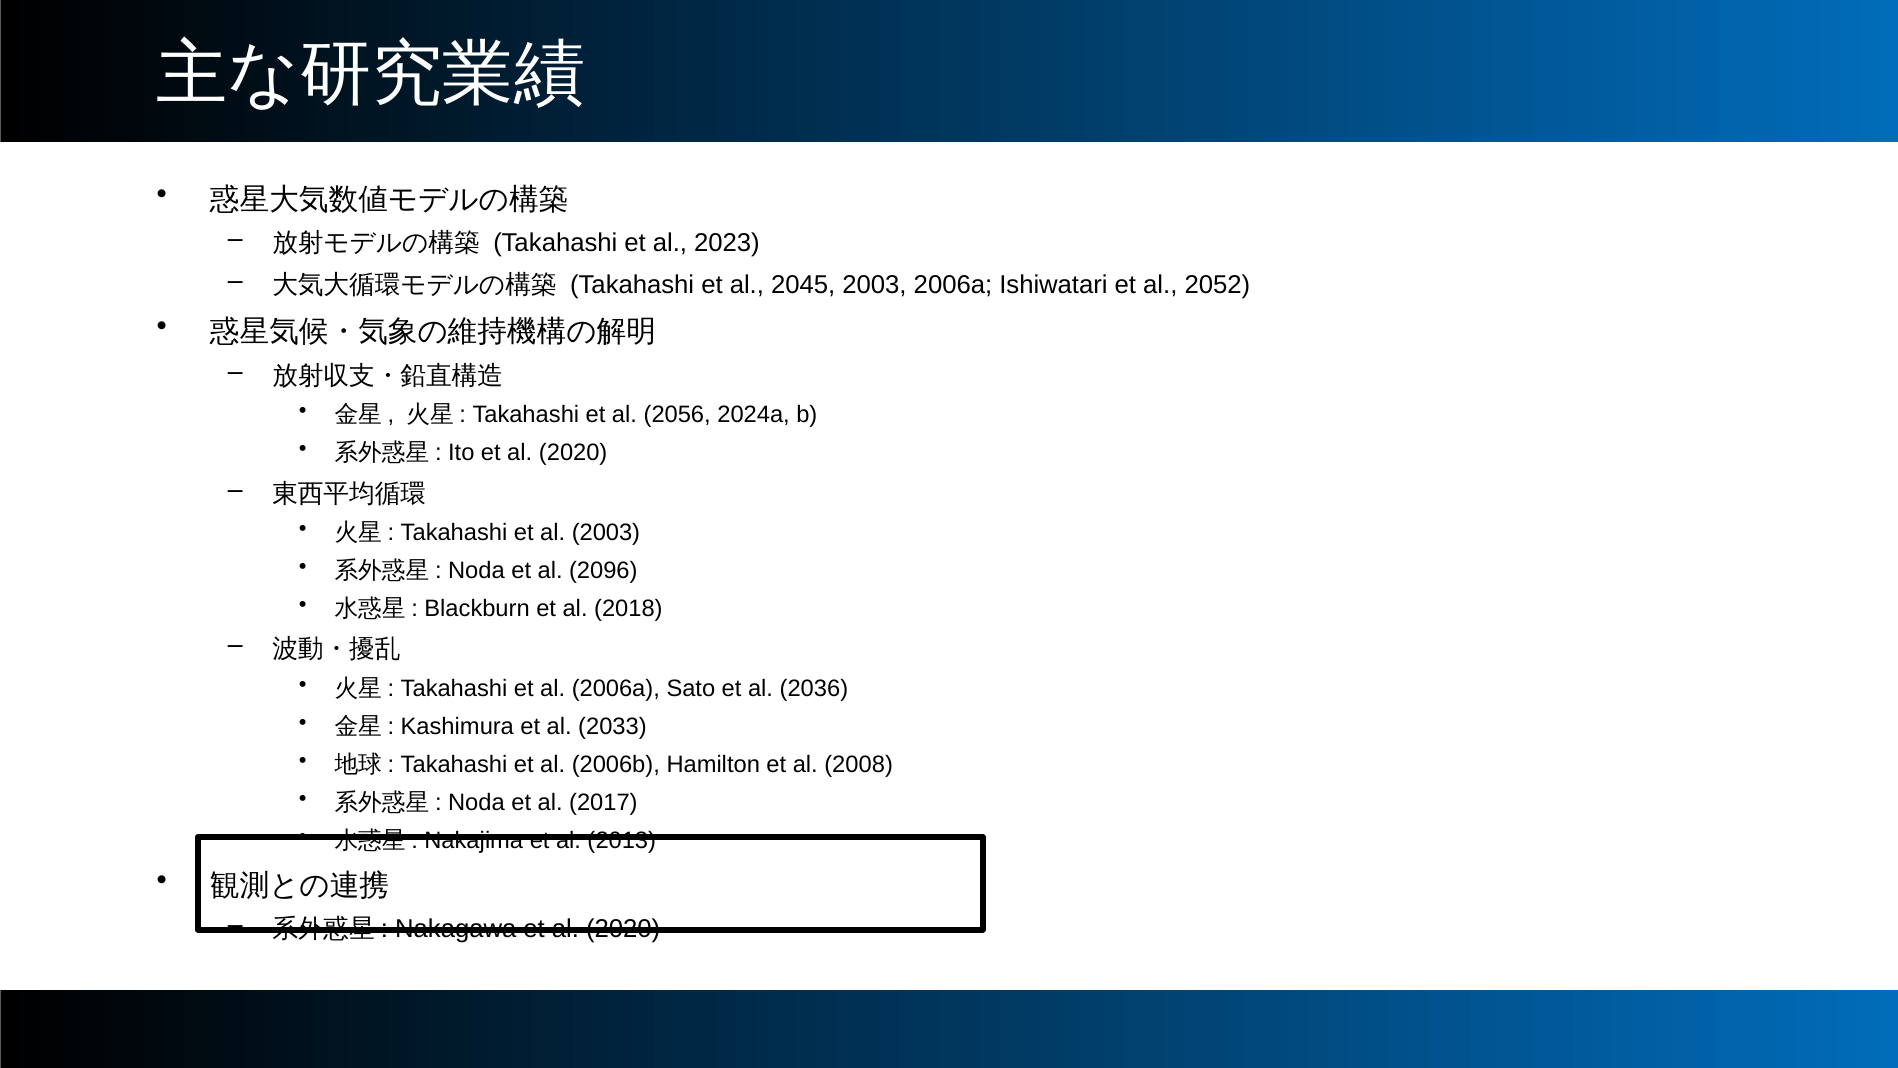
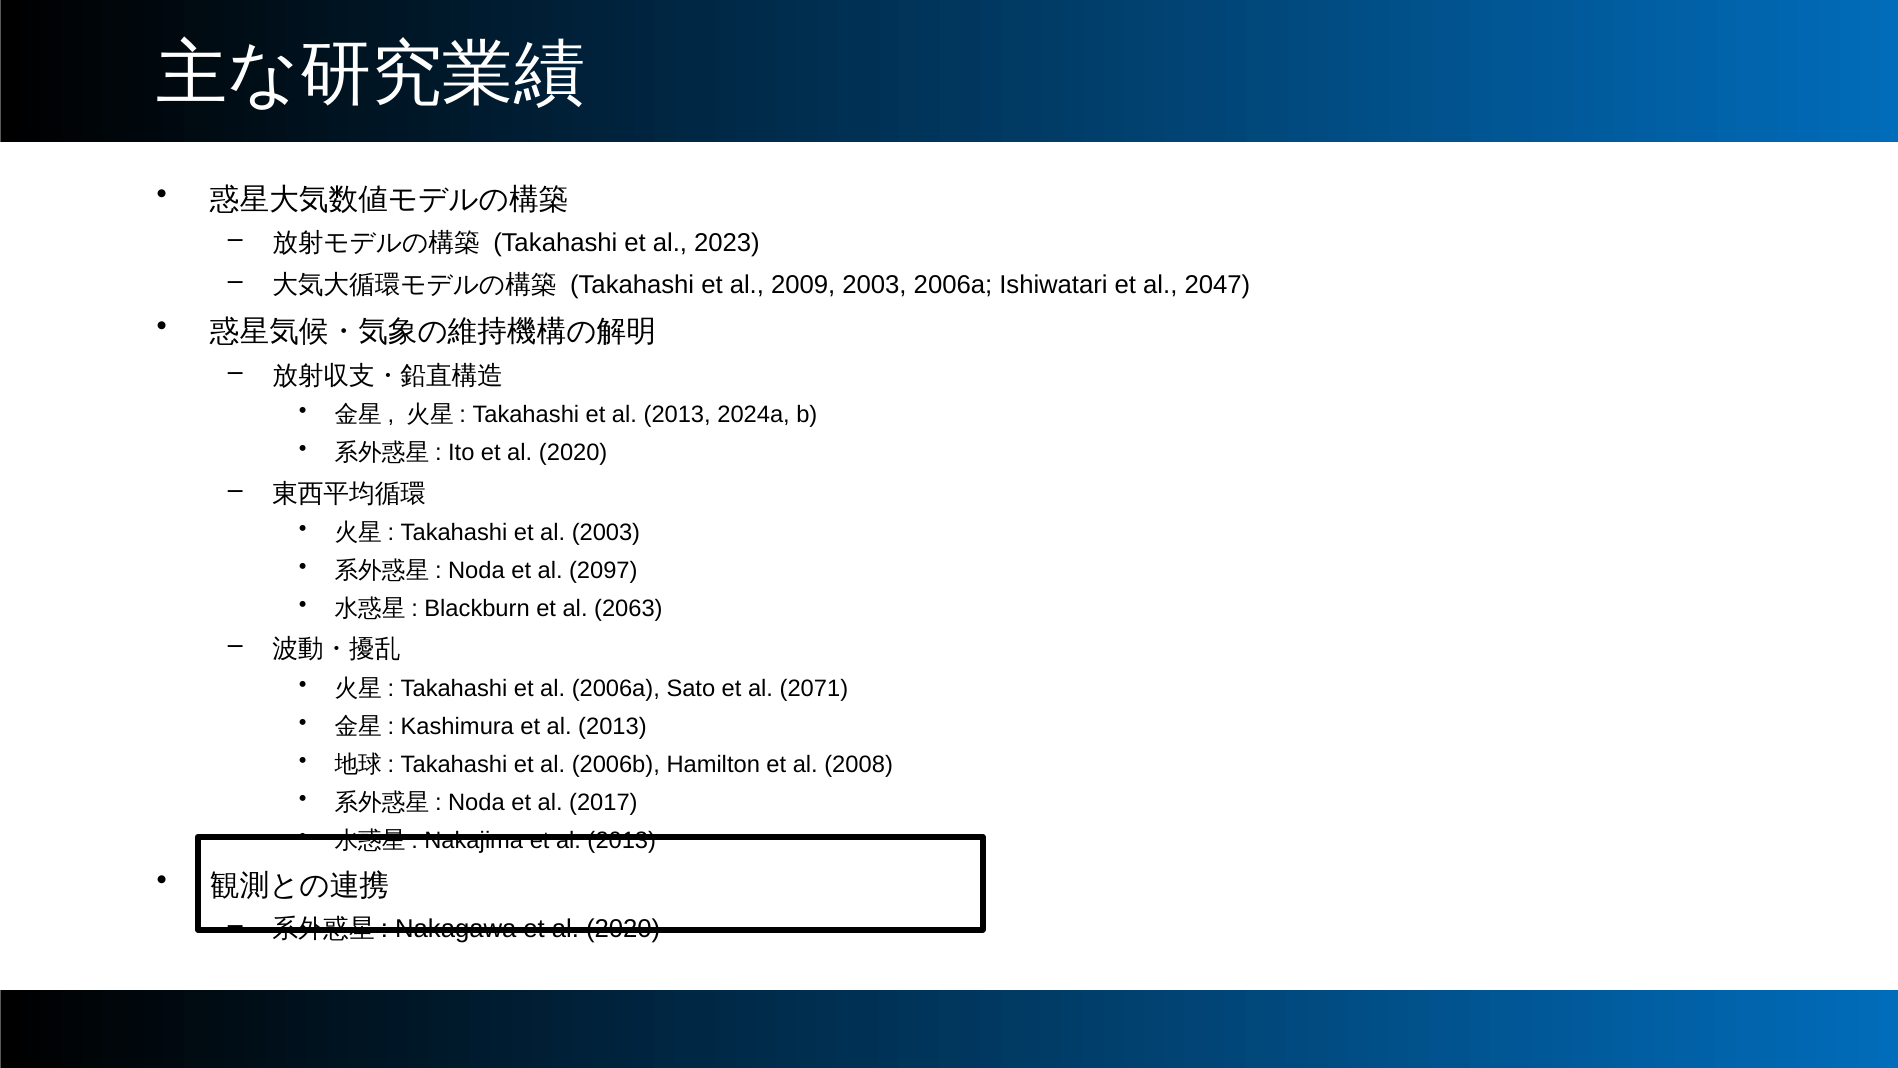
2045: 2045 -> 2009 (803, 285)
2052: 2052 -> 2047 (1217, 285)
Takahashi et al 2056: 2056 -> 2013 (677, 415)
2096: 2096 -> 2097 (603, 570)
2018: 2018 -> 2063 (628, 608)
2036: 2036 -> 2071 (814, 688)
Kashimura et al 2033: 2033 -> 2013 (612, 726)
